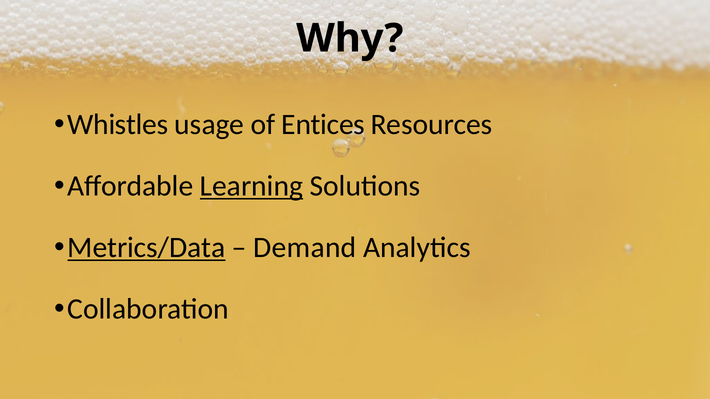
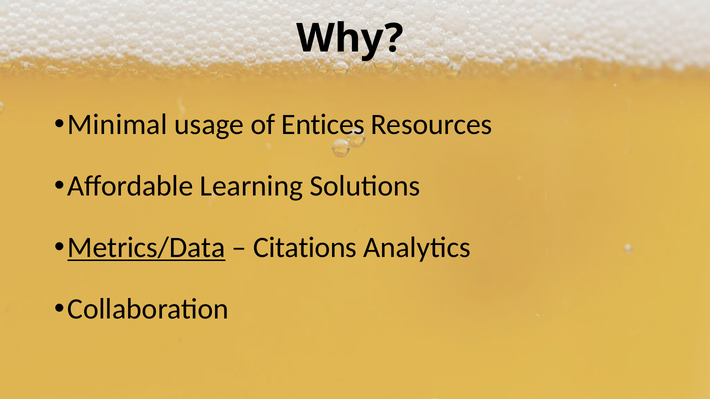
Whistles: Whistles -> Minimal (118, 125)
Learning underline: present -> none (252, 186)
Demand: Demand -> Citations (305, 248)
